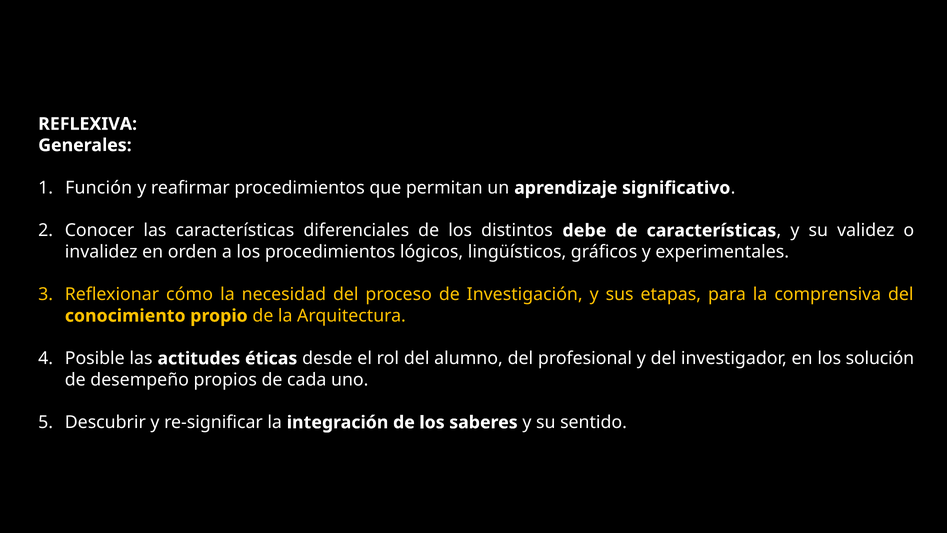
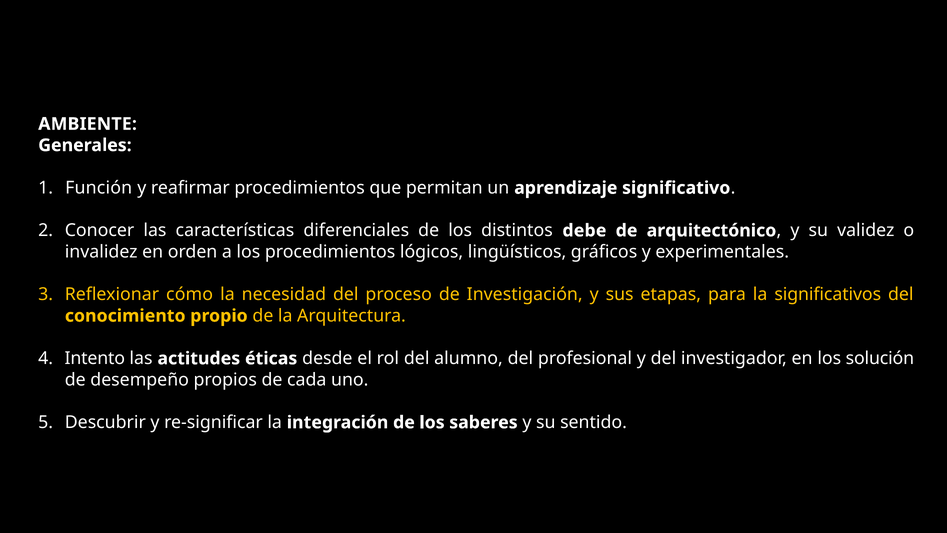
REFLEXIVA: REFLEXIVA -> AMBIENTE (88, 124)
de características: características -> arquitectónico (711, 230)
comprensiva: comprensiva -> significativos (828, 294)
Posible: Posible -> Intento (95, 358)
